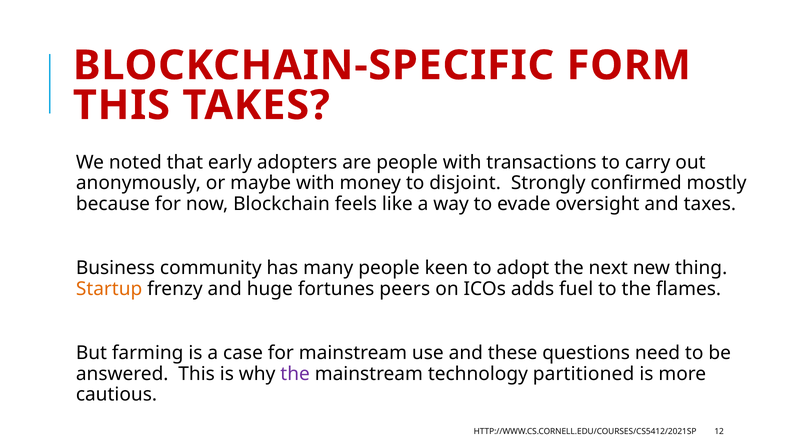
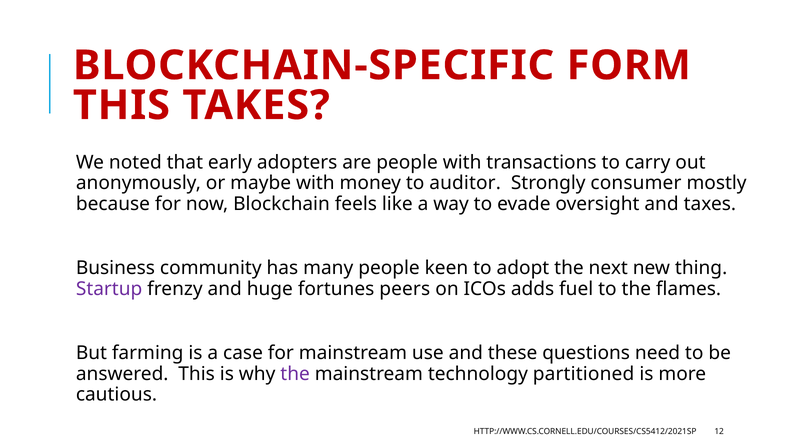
disjoint: disjoint -> auditor (465, 183)
confirmed: confirmed -> consumer (636, 183)
Startup colour: orange -> purple (109, 289)
